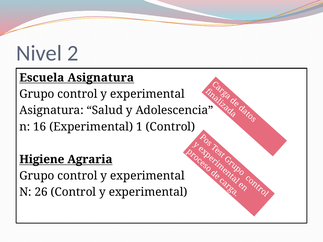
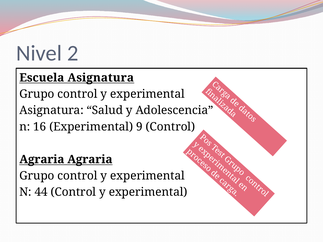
1: 1 -> 9 (139, 127)
Higiene: Higiene -> Agraria (42, 160)
26: 26 -> 44 (41, 192)
